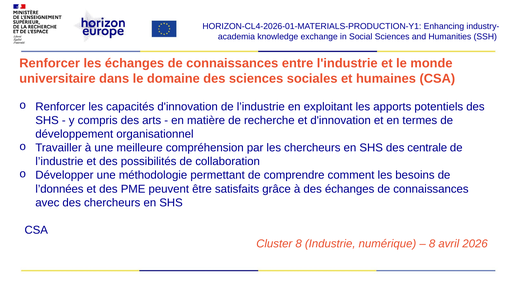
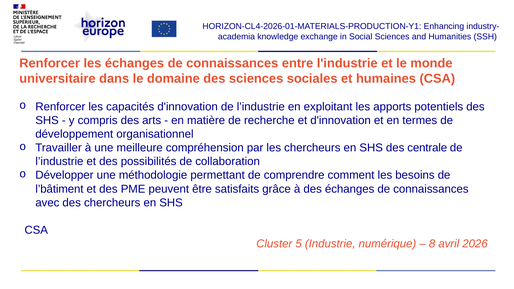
l’données: l’données -> l’bâtiment (59, 189)
Cluster 8: 8 -> 5 (299, 244)
